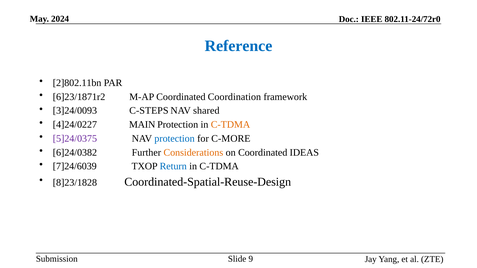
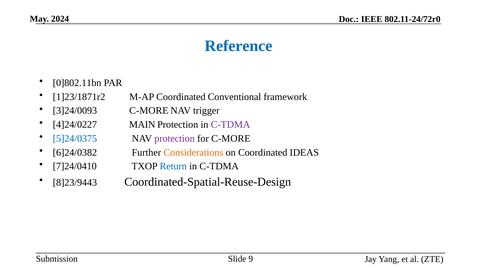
2]802.11bn: 2]802.11bn -> 0]802.11bn (77, 83)
6]23/1871r2: 6]23/1871r2 -> 1]23/1871r2 (79, 97)
Coordination: Coordination -> Conventional (234, 97)
3]24/0093 C-STEPS: C-STEPS -> C-MORE (149, 111)
shared: shared -> trigger (206, 111)
C-TDMA colour: orange -> purple (230, 125)
5]24/0375 colour: purple -> blue (75, 139)
protection colour: blue -> purple (175, 139)
7]24/6039: 7]24/6039 -> 7]24/0410 (75, 166)
8]23/1828: 8]23/1828 -> 8]23/9443 (75, 183)
